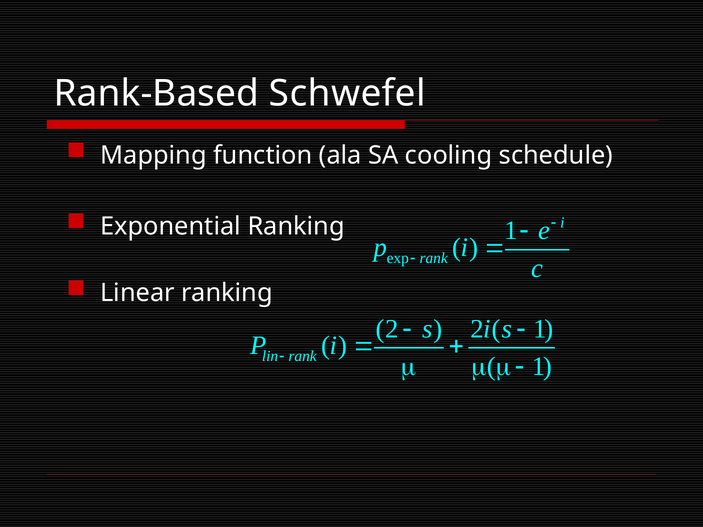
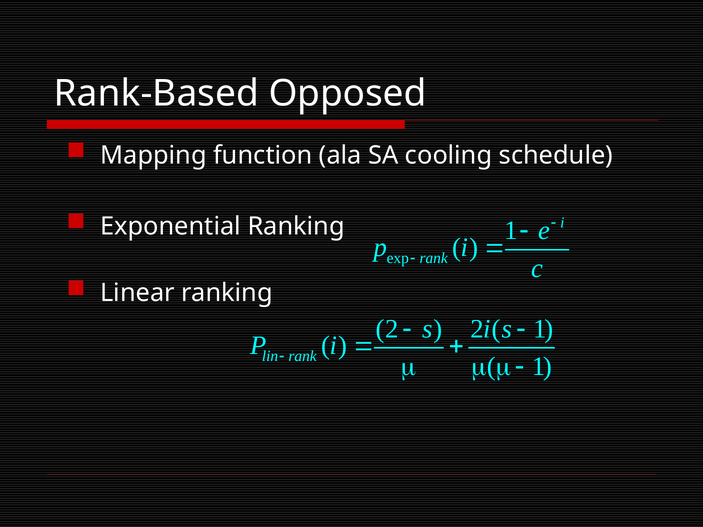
Schwefel: Schwefel -> Opposed (348, 94)
